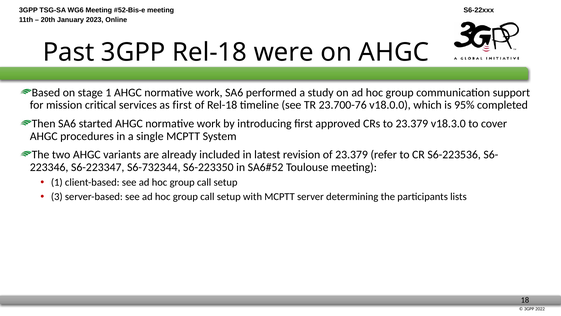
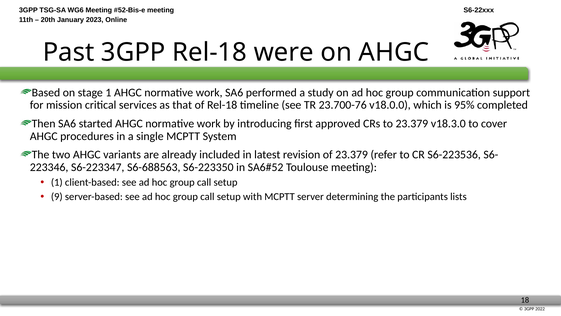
as first: first -> that (182, 105)
S6-732344: S6-732344 -> S6-688563 (154, 167)
3: 3 -> 9 (57, 196)
